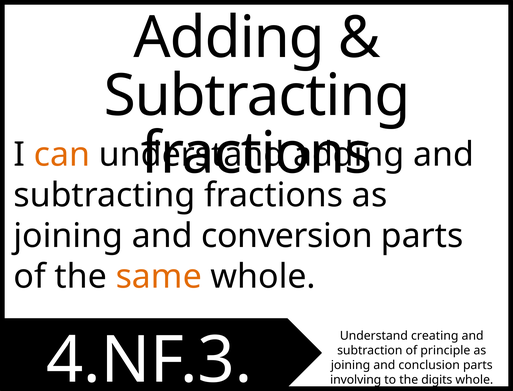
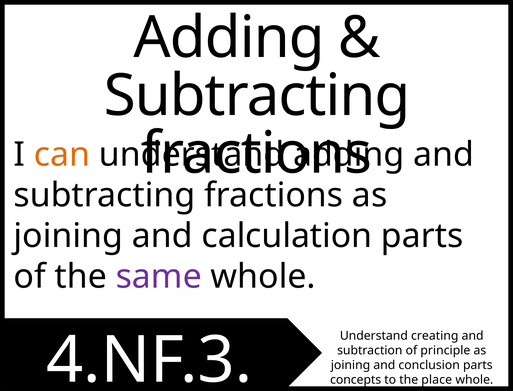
conversion: conversion -> calculation (287, 236)
same colour: orange -> purple (159, 277)
involving: involving -> concepts (356, 380)
digits: digits -> place (437, 380)
